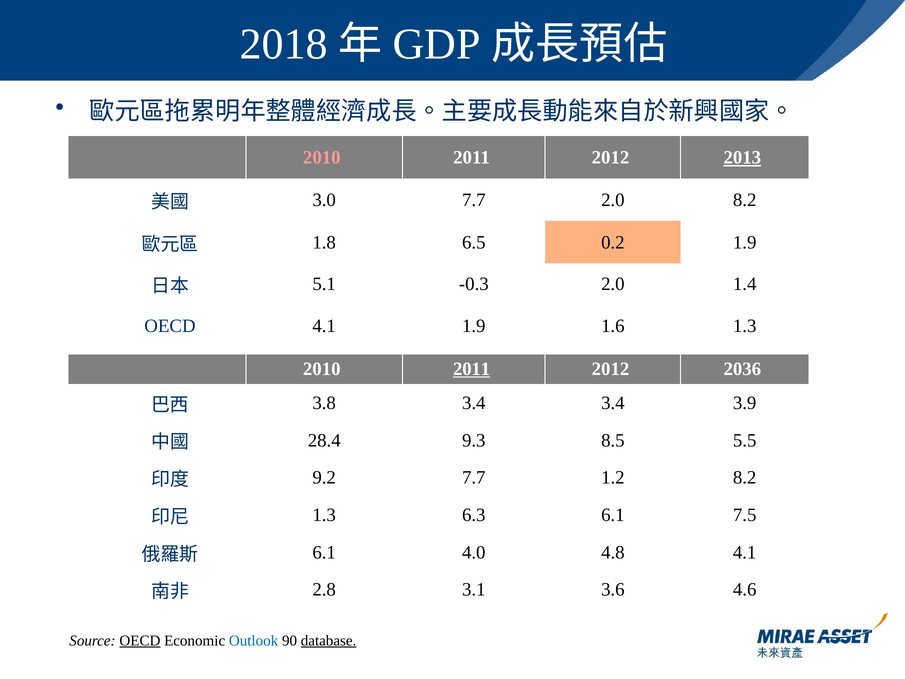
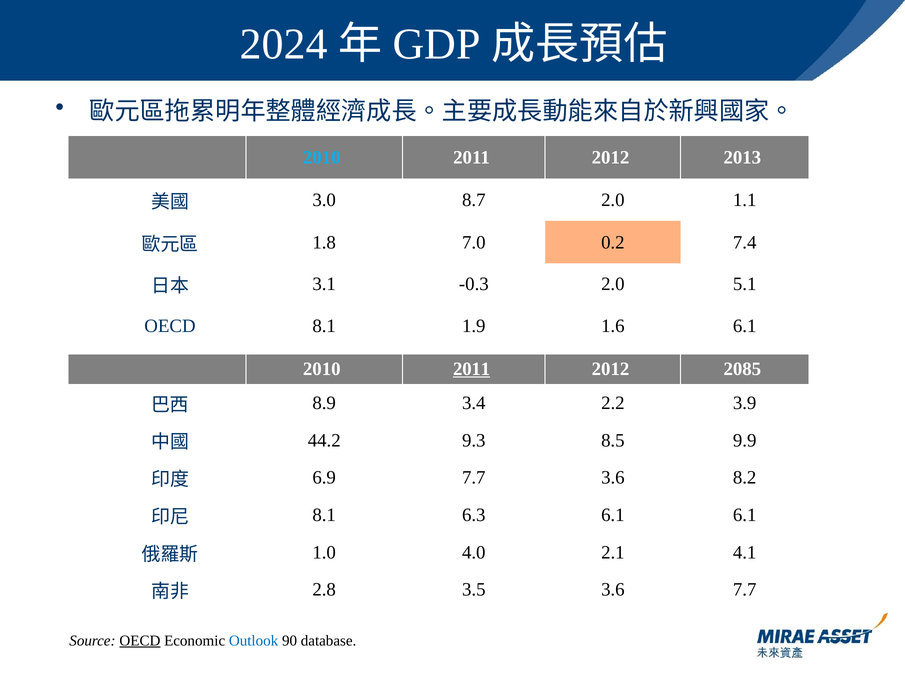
2018: 2018 -> 2024 (284, 44)
2010 colour: pink -> light blue (322, 158)
2013 underline: present -> none (742, 158)
3.0 7.7: 7.7 -> 8.7 (474, 200)
2.0 8.2: 8.2 -> 1.1 (745, 200)
6.5: 6.5 -> 7.0 (474, 243)
0.2 1.9: 1.9 -> 7.4 (745, 243)
5.1: 5.1 -> 3.1 (324, 284)
1.4: 1.4 -> 5.1 (745, 284)
OECD 4.1: 4.1 -> 8.1 (324, 326)
1.6 1.3: 1.3 -> 6.1 (745, 326)
2036: 2036 -> 2085 (742, 369)
3.8: 3.8 -> 8.9 (324, 403)
3.4 3.4: 3.4 -> 2.2 (613, 403)
28.4: 28.4 -> 44.2 (324, 440)
5.5: 5.5 -> 9.9 (745, 440)
9.2: 9.2 -> 6.9 (324, 478)
7.7 1.2: 1.2 -> 3.6 (613, 478)
1.3: 1.3 -> 8.1 (324, 515)
6.1 7.5: 7.5 -> 6.1 (745, 515)
6.1: 6.1 -> 1.0 (324, 552)
4.8: 4.8 -> 2.1 (613, 552)
3.1: 3.1 -> 3.5 (474, 590)
3.6 4.6: 4.6 -> 7.7 (745, 590)
database underline: present -> none (329, 640)
